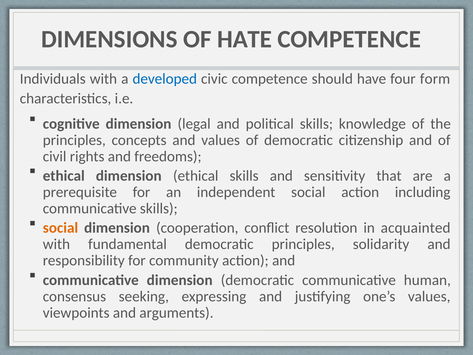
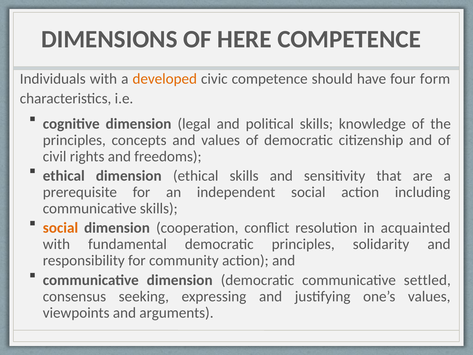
HATE: HATE -> HERE (244, 39)
developed colour: blue -> orange (165, 79)
human: human -> settled (427, 280)
